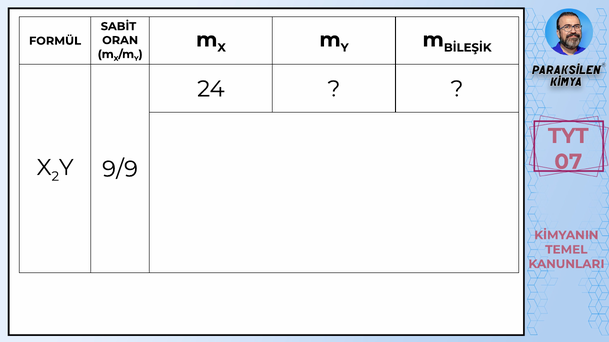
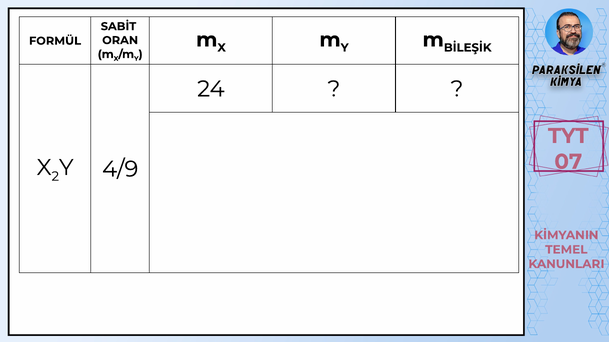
9/9: 9/9 -> 4/9 (120, 169)
